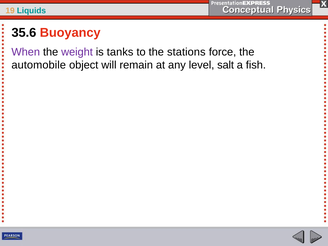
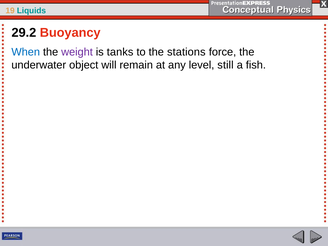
35.6: 35.6 -> 29.2 (24, 33)
When colour: purple -> blue (26, 52)
automobile: automobile -> underwater (39, 65)
salt: salt -> still (225, 65)
